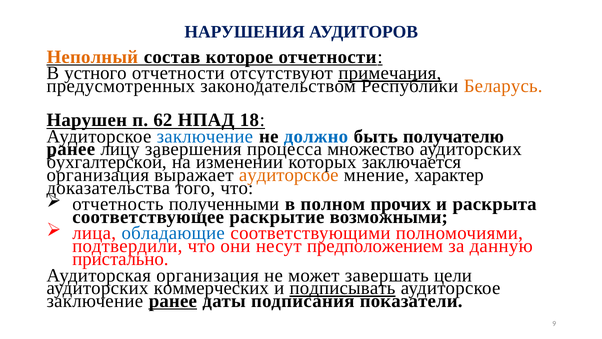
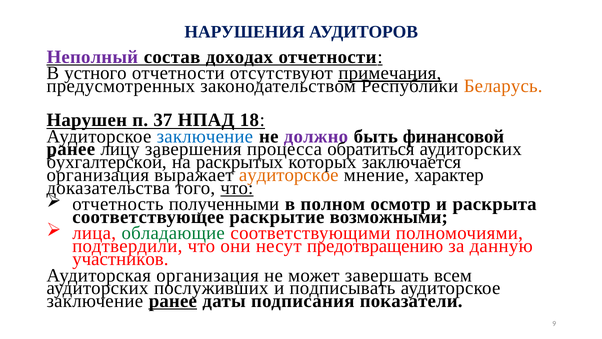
Неполный colour: orange -> purple (92, 57)
которое: которое -> доходах (239, 57)
62: 62 -> 37 (163, 120)
должно colour: blue -> purple (316, 136)
получателю: получателю -> финансовой (453, 136)
множество: множество -> обратиться (371, 149)
изменении: изменении -> раскрытых (240, 162)
что underline: none -> present (237, 188)
прочих: прочих -> осмотр (401, 204)
обладающие colour: blue -> green (173, 233)
предположением: предположением -> предотвращению (375, 246)
пристально: пристально -> участников (120, 259)
цели: цели -> всем (453, 275)
коммерческих: коммерческих -> послуживших (211, 288)
подписывать underline: present -> none (342, 288)
